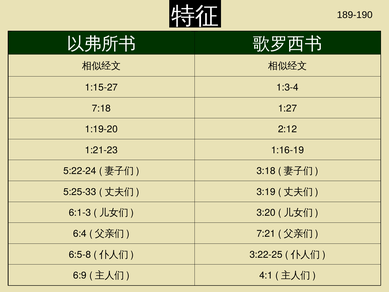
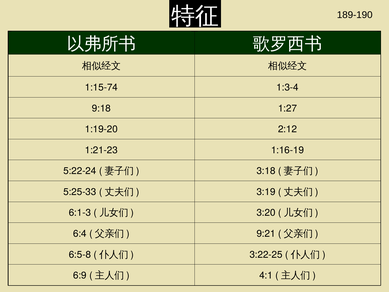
1:15-27: 1:15-27 -> 1:15-74 (101, 87)
7:18: 7:18 -> 9:18 (101, 108)
7:21: 7:21 -> 9:21 (266, 234)
